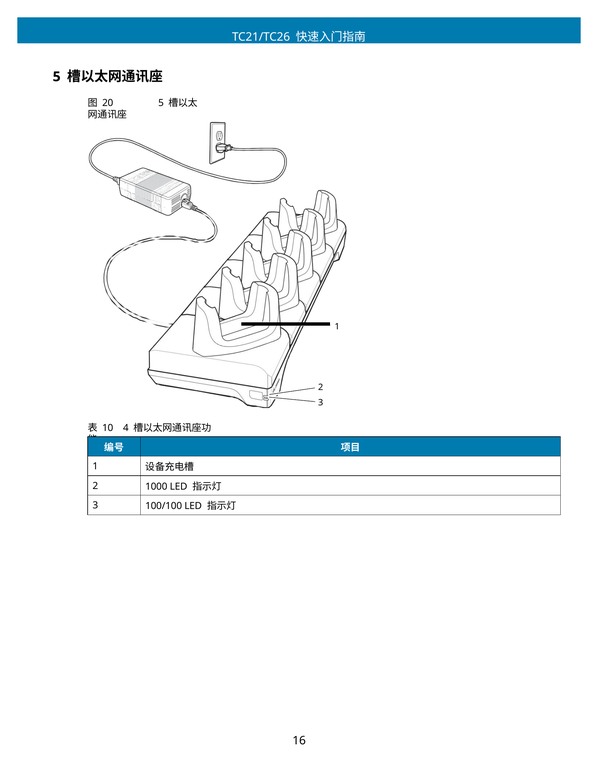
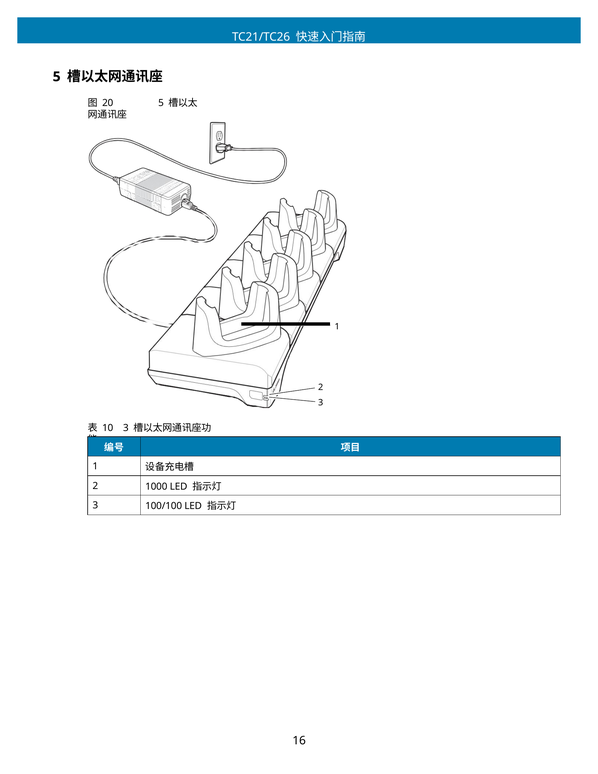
10 4: 4 -> 3 (126, 428)
